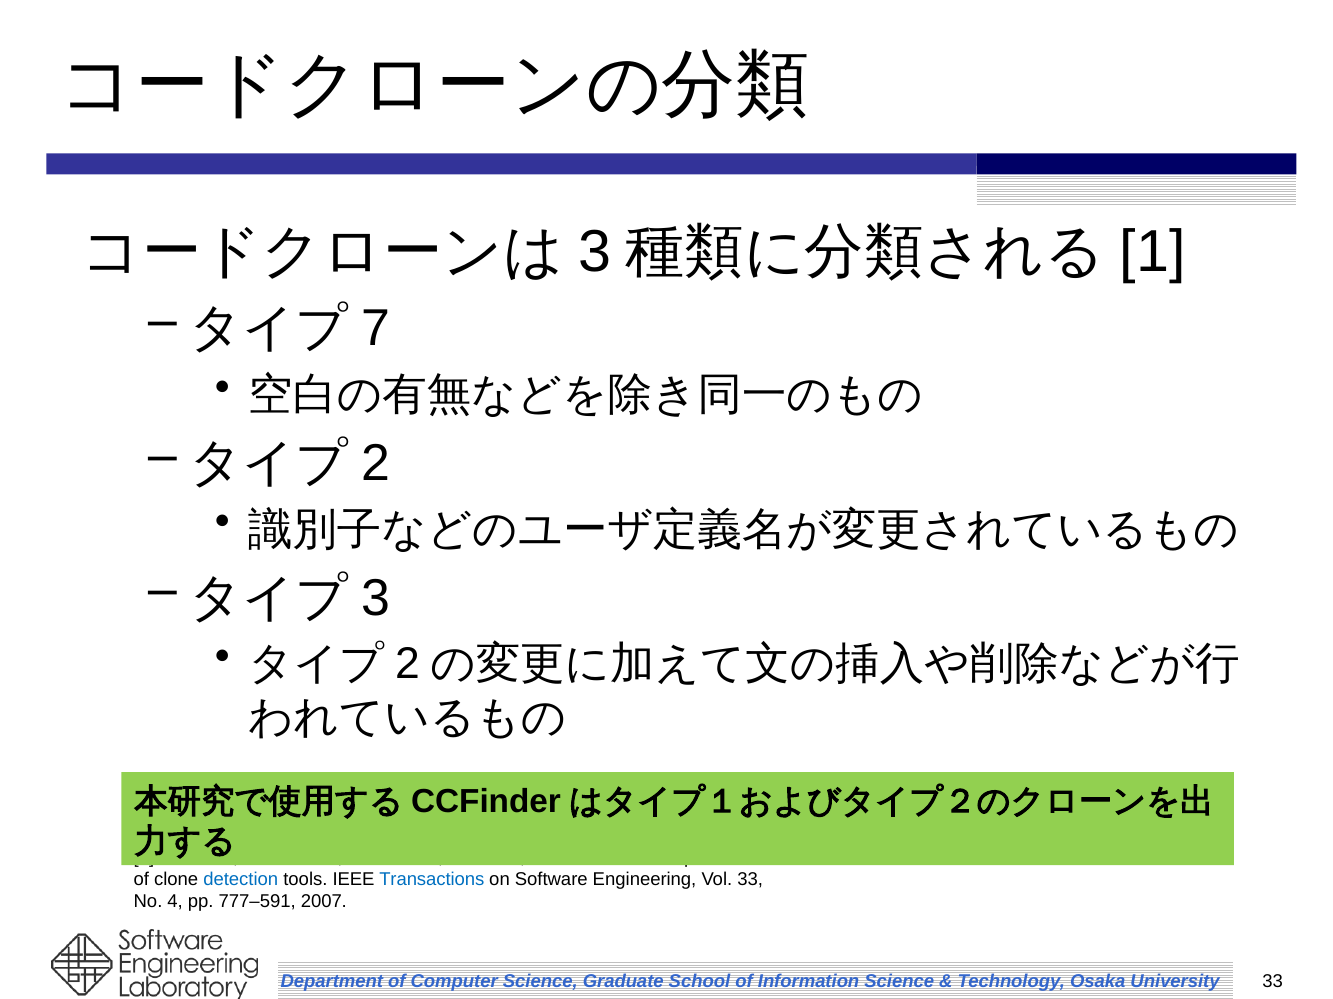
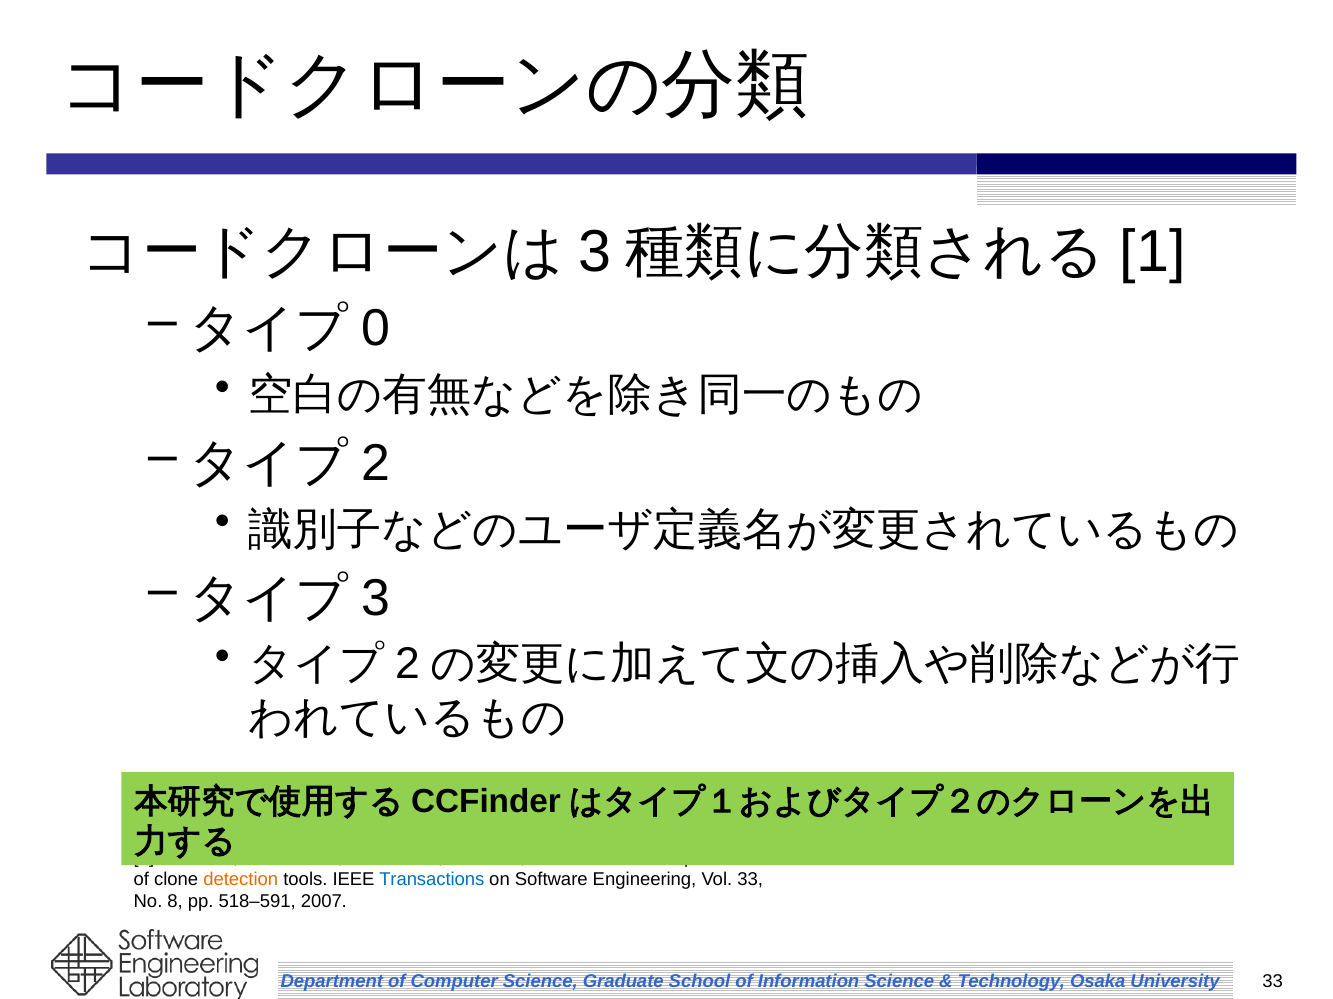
7: 7 -> 0 (376, 329)
detection colour: blue -> orange (241, 880)
4: 4 -> 8 (175, 902)
777–591: 777–591 -> 518–591 (257, 902)
